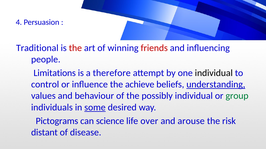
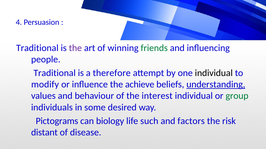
the colour: red -> purple (75, 48)
friends colour: red -> green (154, 48)
Limitations: Limitations -> Traditional (55, 73)
control: control -> modify (45, 85)
possibly: possibly -> interest (157, 96)
some underline: present -> none (95, 108)
science: science -> biology (110, 121)
over: over -> such (149, 121)
arouse: arouse -> factors (191, 121)
